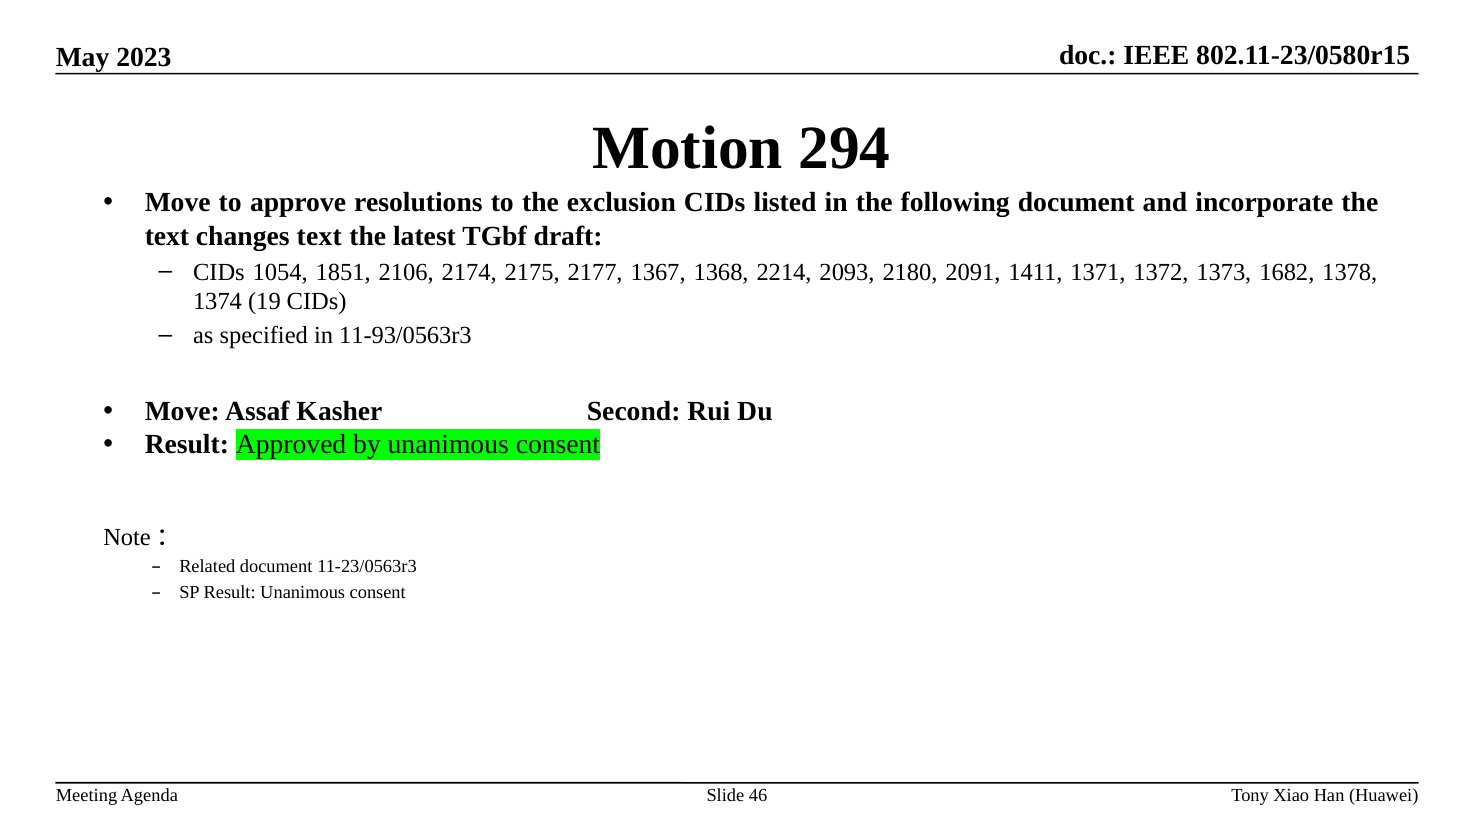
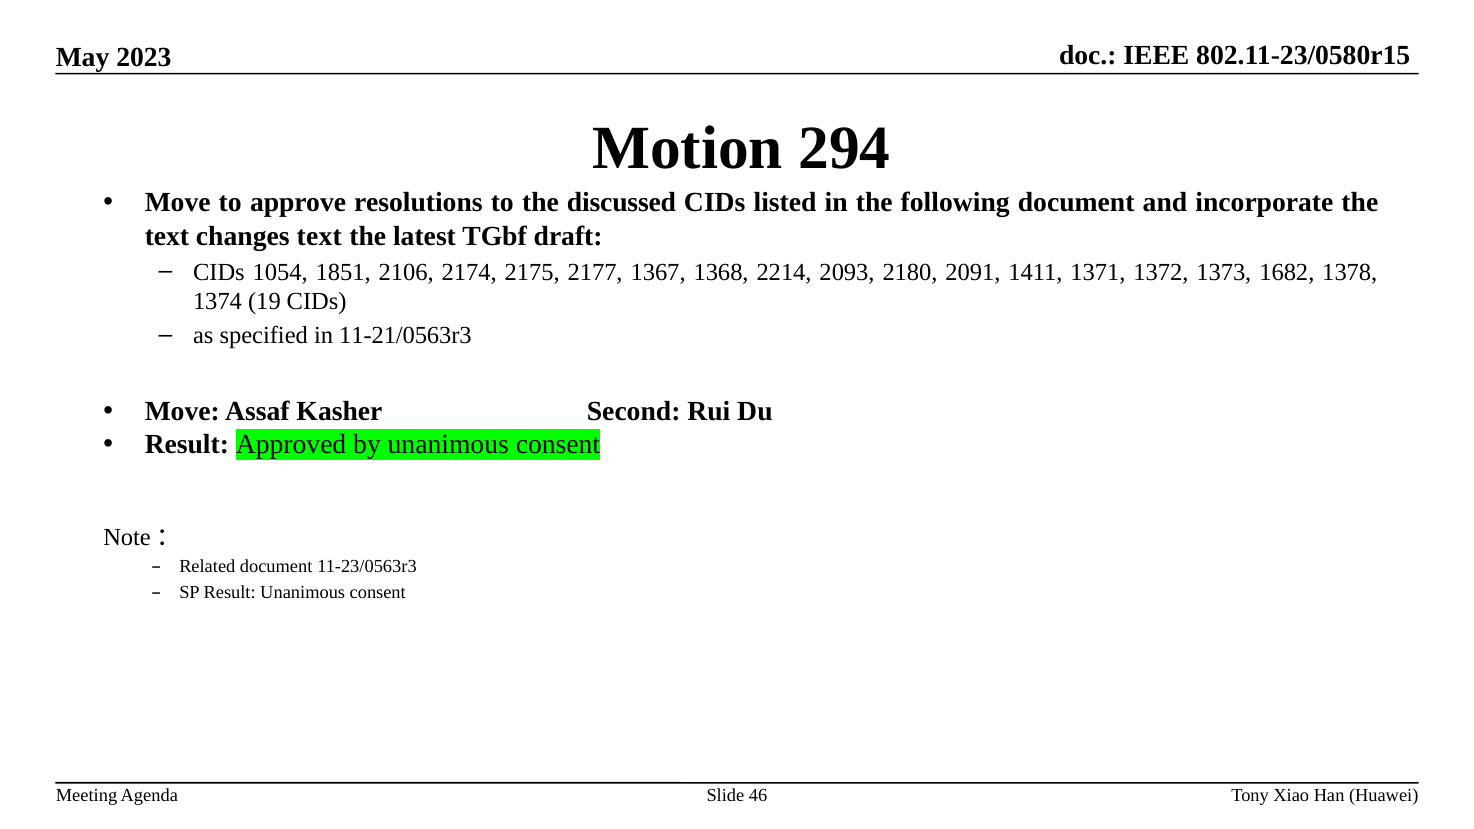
exclusion: exclusion -> discussed (622, 203)
11-93/0563r3: 11-93/0563r3 -> 11-21/0563r3 (405, 336)
